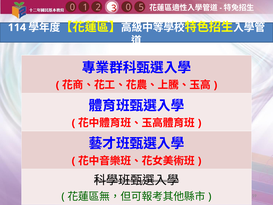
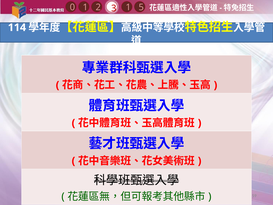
1 0: 0 -> 1 (128, 7)
